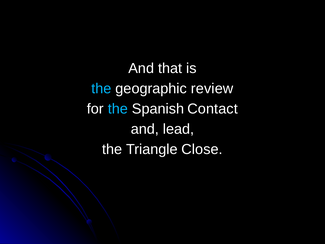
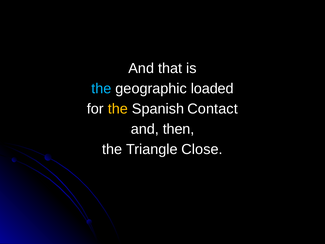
review: review -> loaded (212, 88)
the colour: light blue -> yellow (118, 109)
lead: lead -> then (179, 129)
